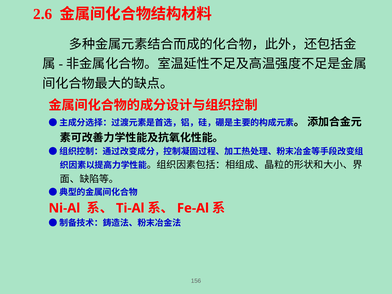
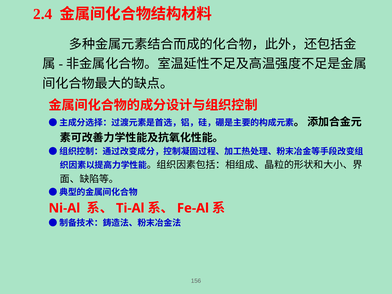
2.6: 2.6 -> 2.4 (43, 14)
